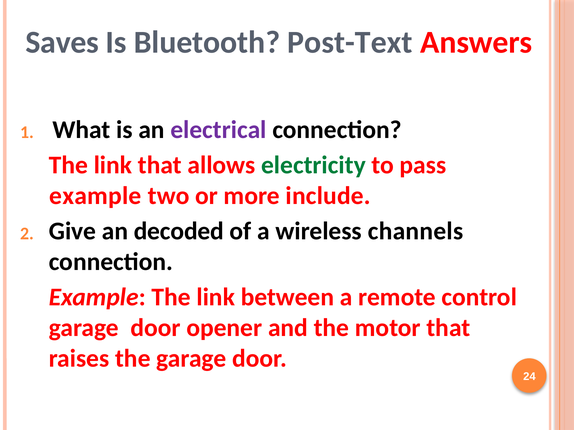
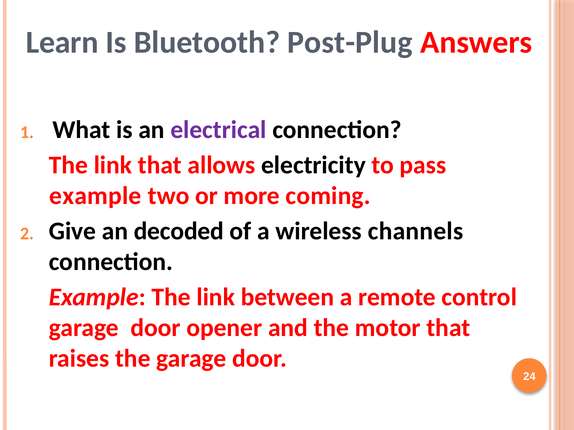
Saves: Saves -> Learn (62, 42)
Post-Text: Post-Text -> Post-Plug (350, 42)
electricity colour: green -> black (313, 165)
include: include -> coming (328, 196)
